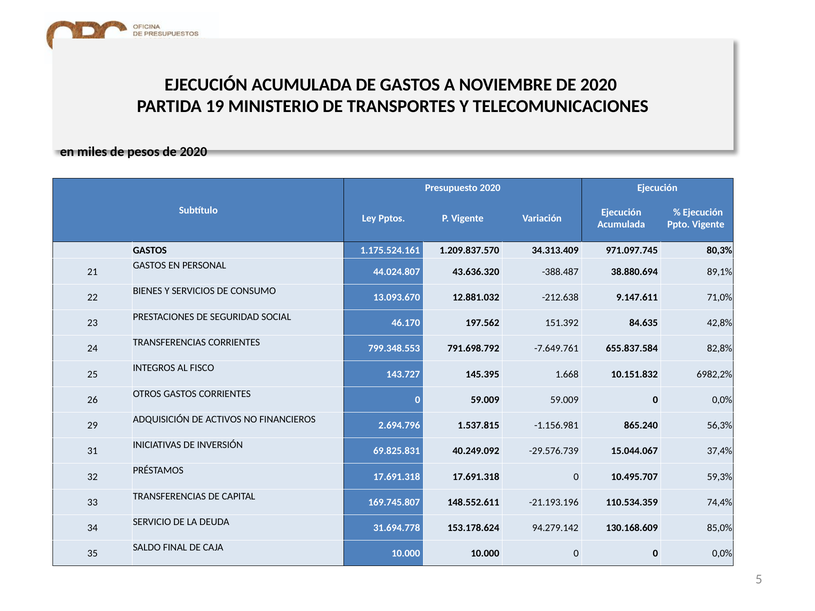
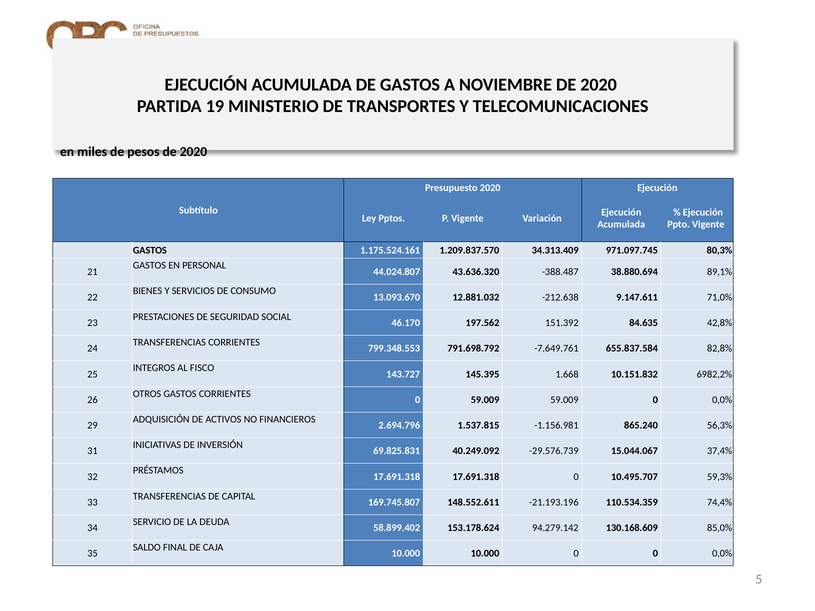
31.694.778: 31.694.778 -> 58.899.402 (397, 528)
